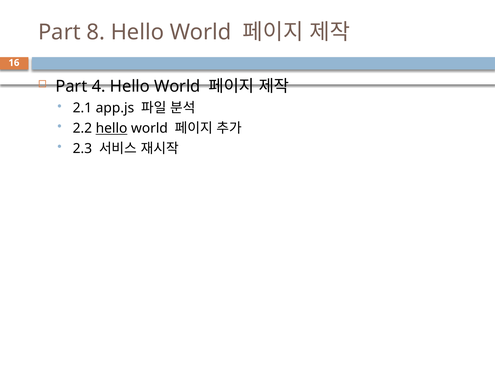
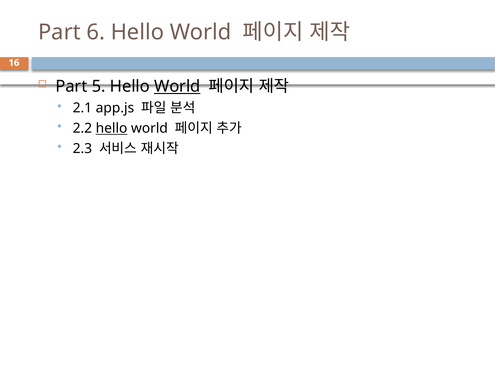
8: 8 -> 6 (96, 32)
4: 4 -> 5 (99, 86)
World underline: none -> present (177, 86)
